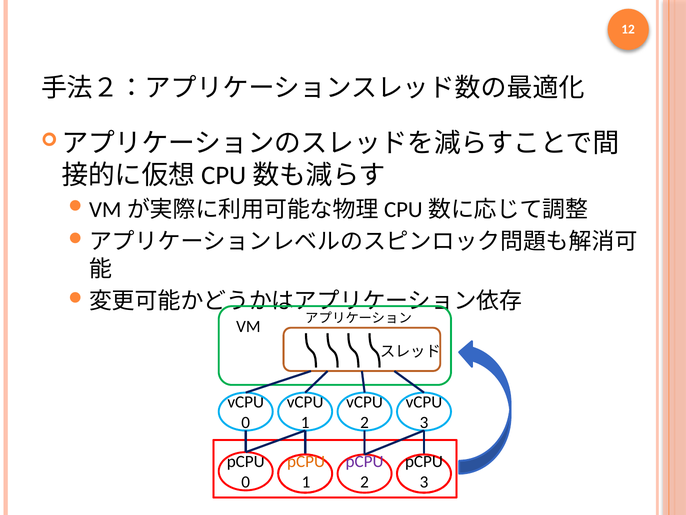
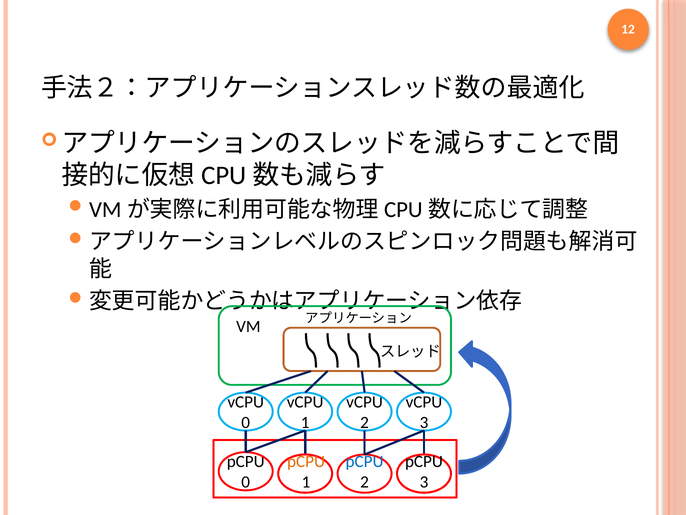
pCPU colour: purple -> blue (365, 461)
